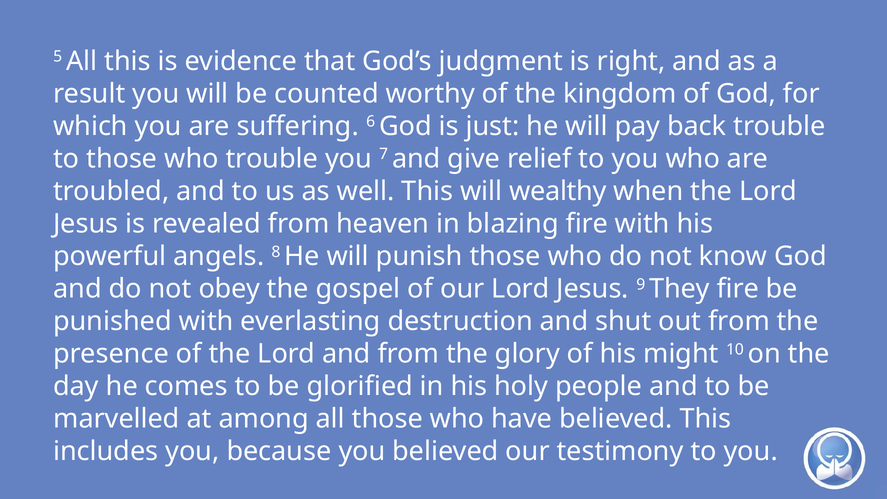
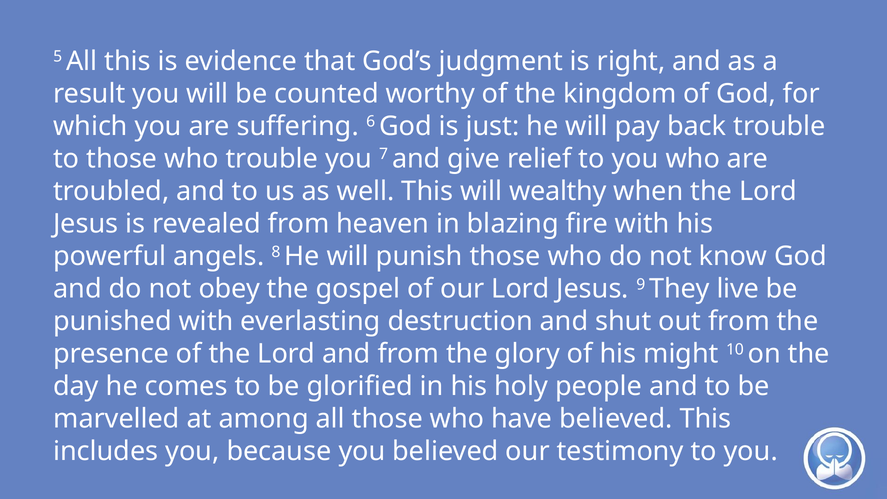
They fire: fire -> live (738, 289)
